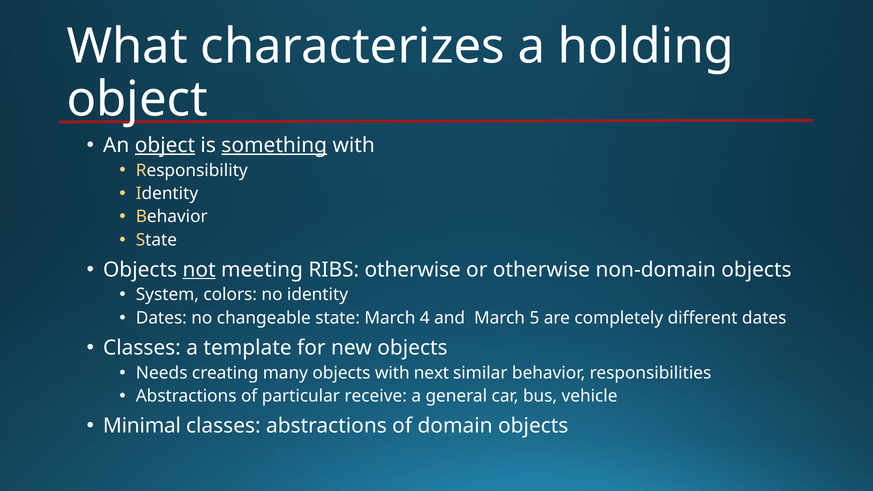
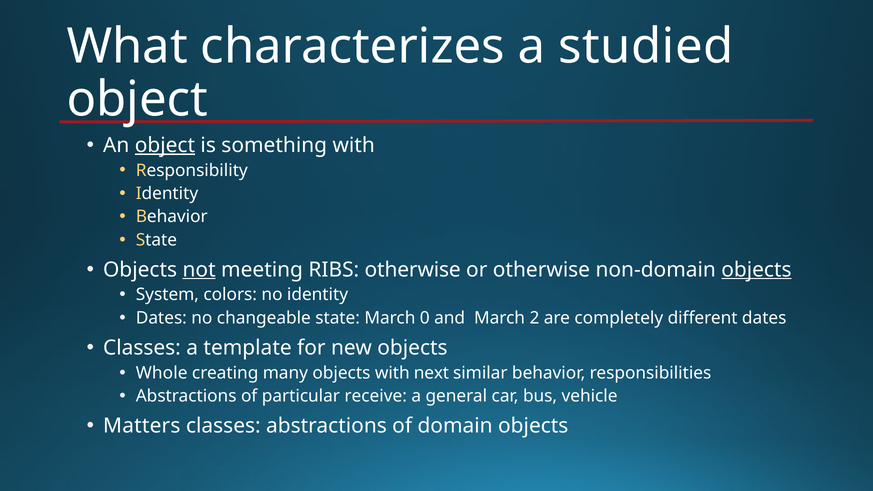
holding: holding -> studied (646, 47)
something underline: present -> none (274, 145)
objects underline: none -> present (756, 270)
4: 4 -> 0 (425, 318)
5: 5 -> 2 (534, 318)
Needs: Needs -> Whole (162, 373)
Minimal: Minimal -> Matters (142, 426)
